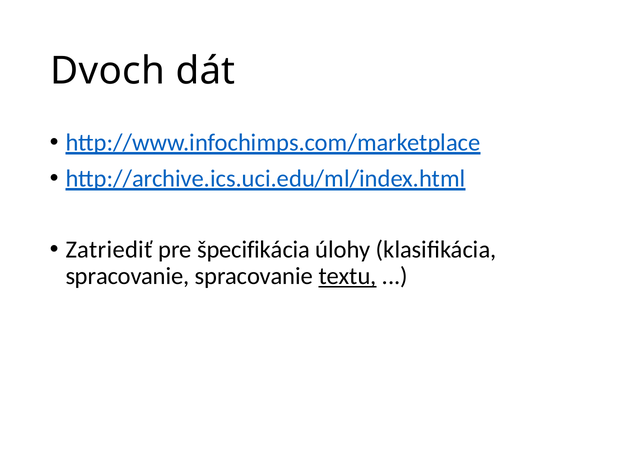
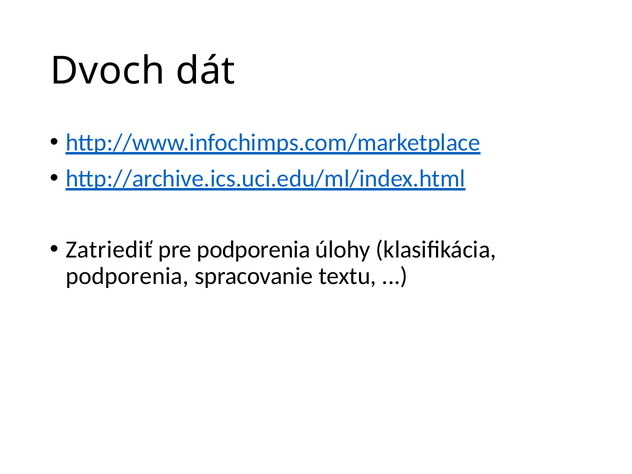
pre špecifikácia: špecifikácia -> podporenia (254, 249)
spracovanie: spracovanie -> podporenia (127, 276)
textu underline: present -> none (348, 276)
